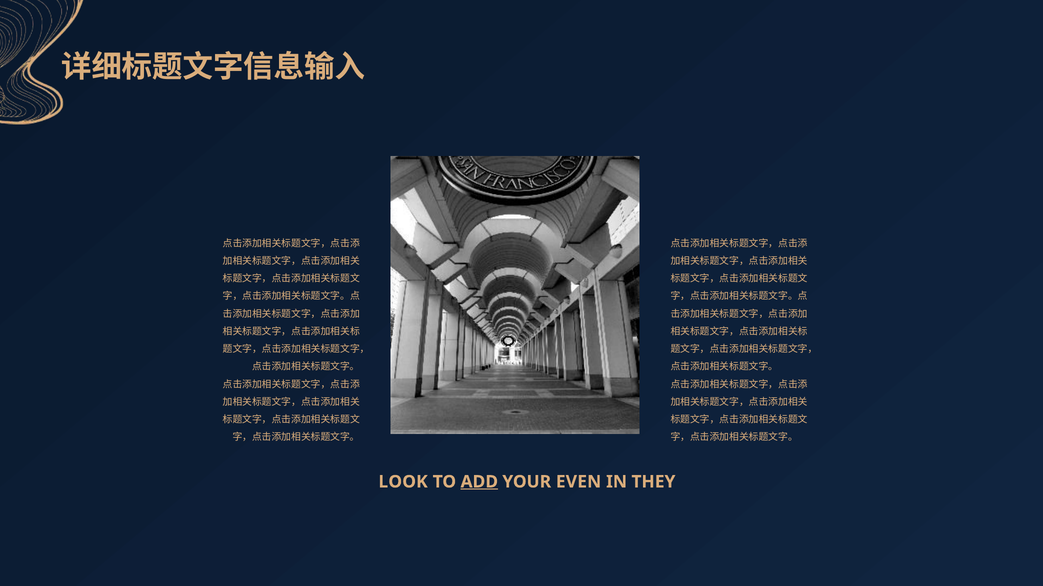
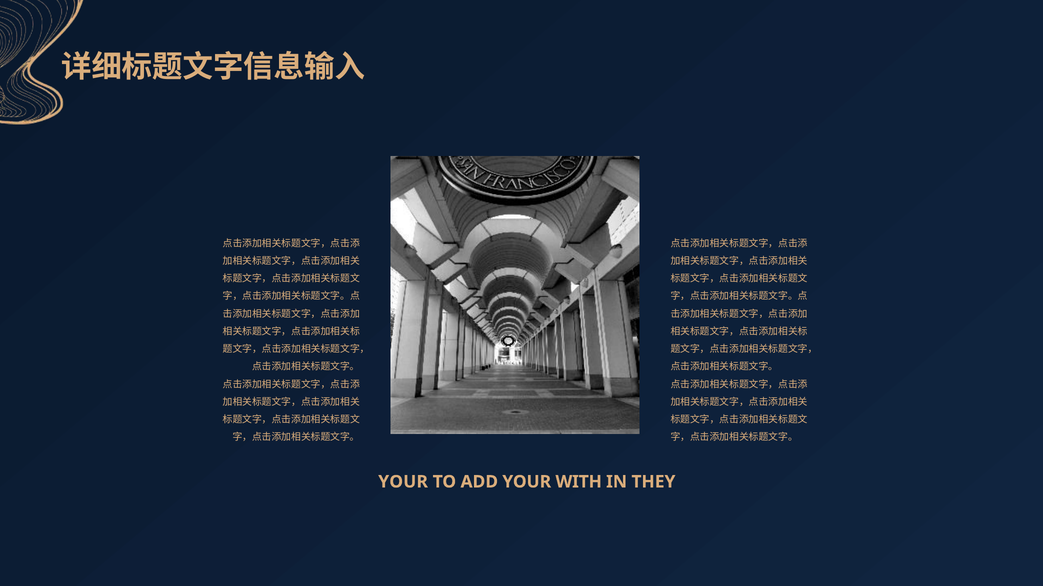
LOOK: LOOK -> YOUR (403, 482)
ADD underline: present -> none (479, 482)
EVEN: EVEN -> WITH (579, 482)
